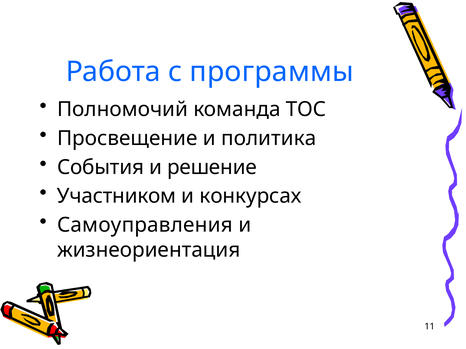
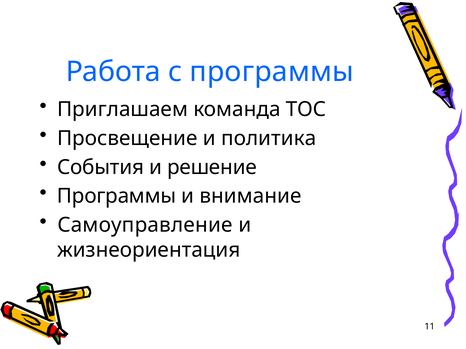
Полномочий: Полномочий -> Приглашаем (123, 109)
Участником: Участником -> Программы (117, 196)
конкурсах: конкурсах -> внимание (250, 196)
Самоуправления: Самоуправления -> Самоуправление (145, 225)
